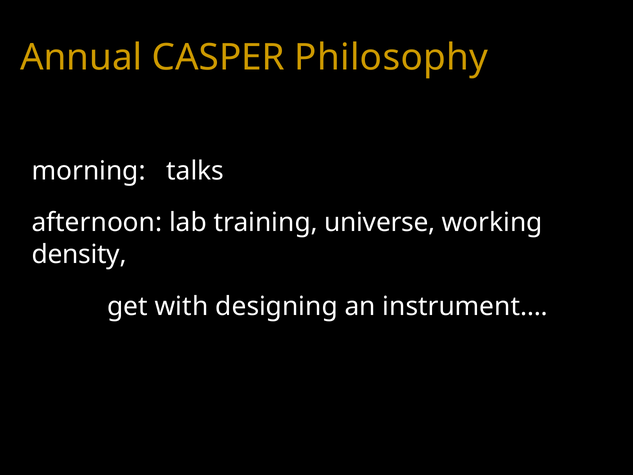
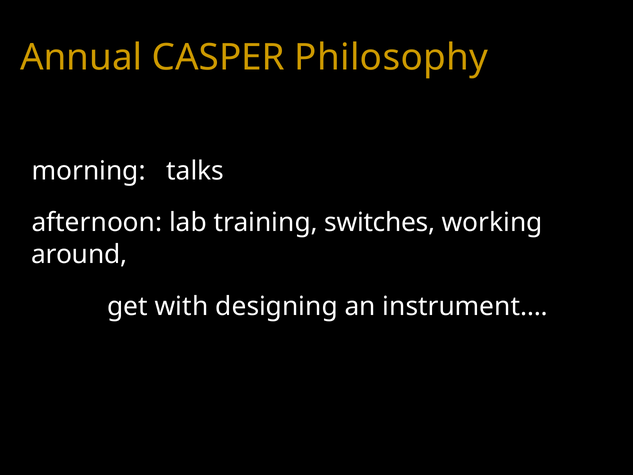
universe: universe -> switches (380, 223)
density: density -> around (79, 255)
